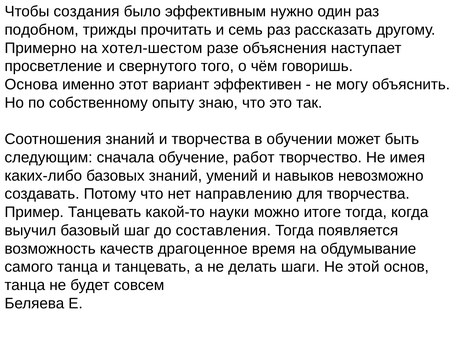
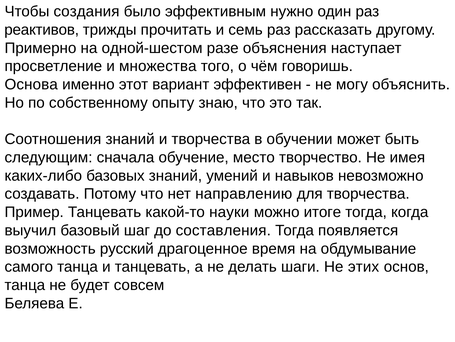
подобном: подобном -> реактивов (42, 30)
хотел-шестом: хотел-шестом -> одной-шестом (152, 48)
свернутого: свернутого -> множества (158, 66)
работ: работ -> место (254, 157)
качеств: качеств -> русский (127, 248)
этой: этой -> этих (364, 266)
